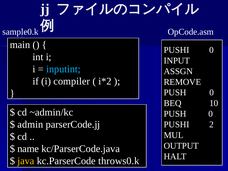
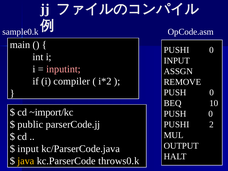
inputint colour: light blue -> pink (63, 69)
~admin/kc: ~admin/kc -> ~import/kc (51, 112)
admin: admin -> public (30, 124)
name: name -> input (28, 149)
